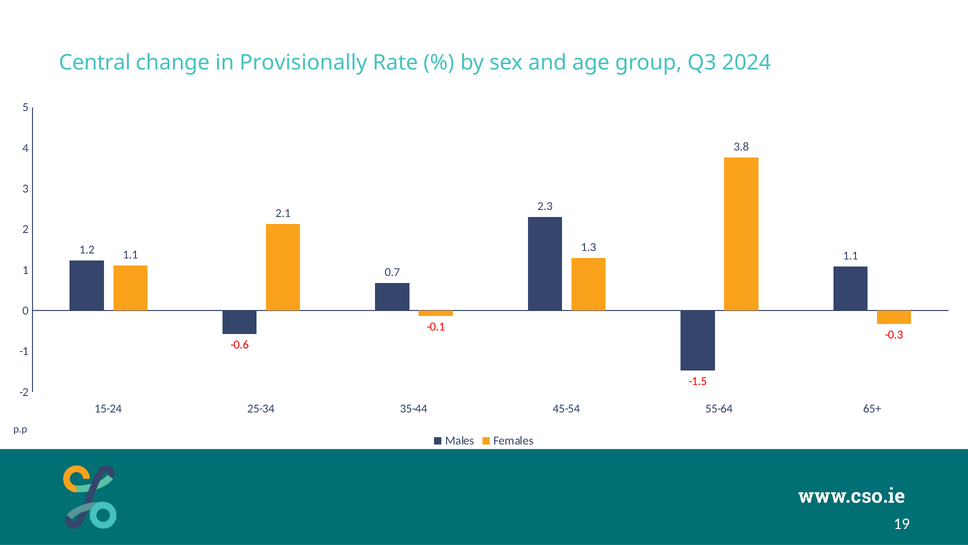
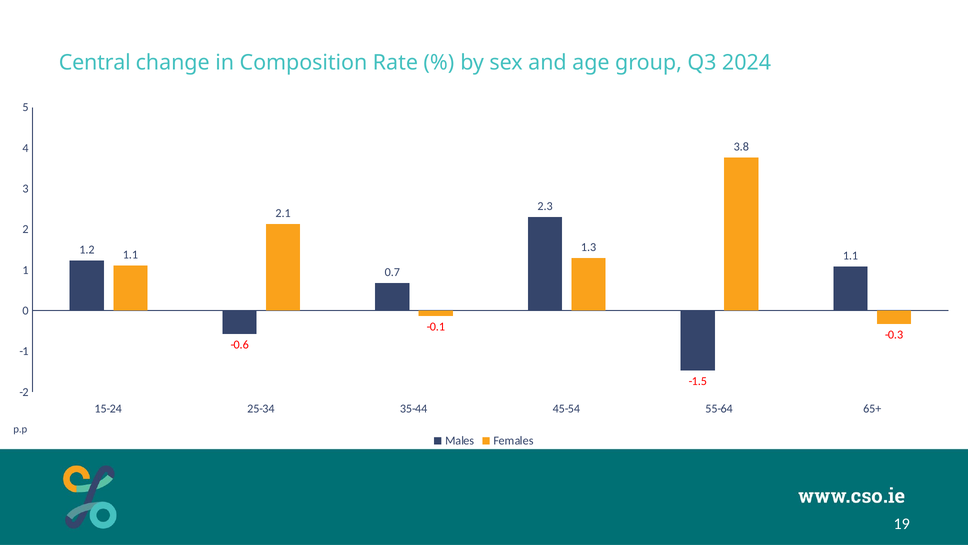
Provisionally: Provisionally -> Composition (303, 63)
